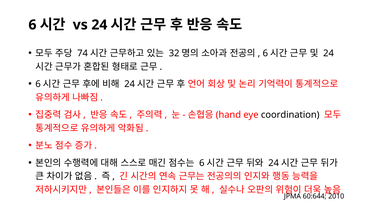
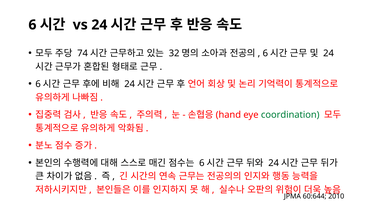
coordination colour: black -> green (290, 115)
